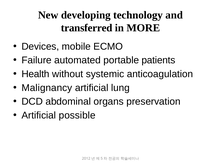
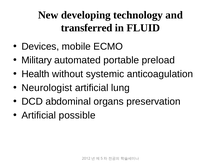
MORE: MORE -> FLUID (143, 28)
Failure: Failure -> Military (37, 60)
patients: patients -> preload (158, 60)
Malignancy: Malignancy -> Neurologist (47, 88)
